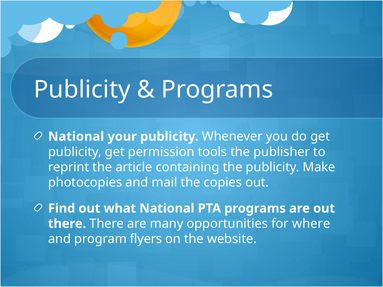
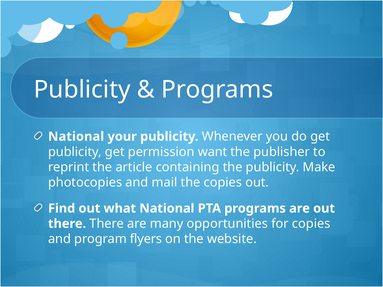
tools: tools -> want (213, 152)
for where: where -> copies (311, 224)
